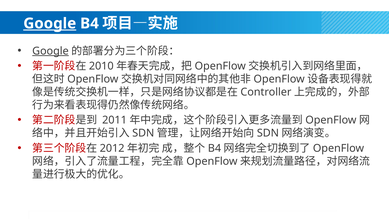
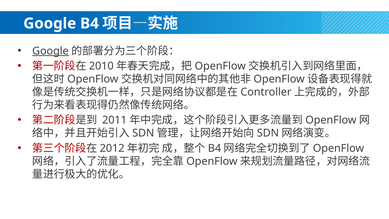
Google underline: present -> none (50, 23)
